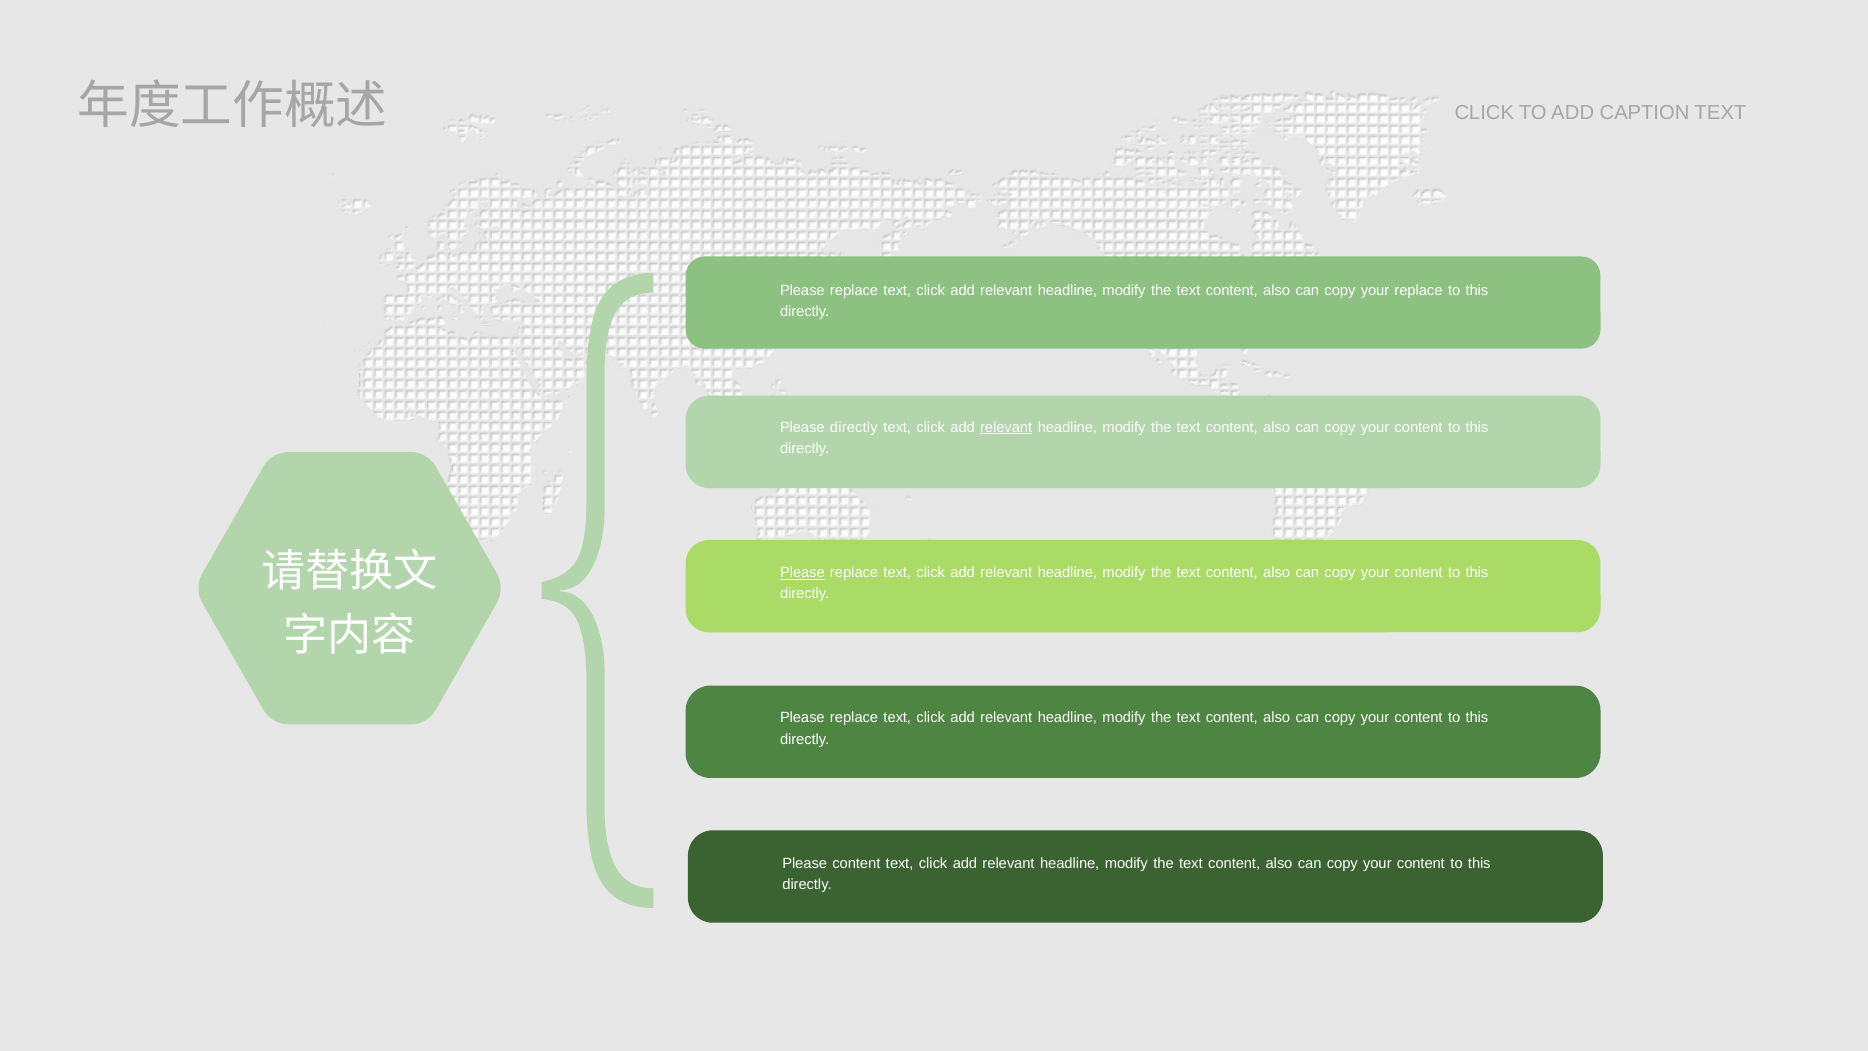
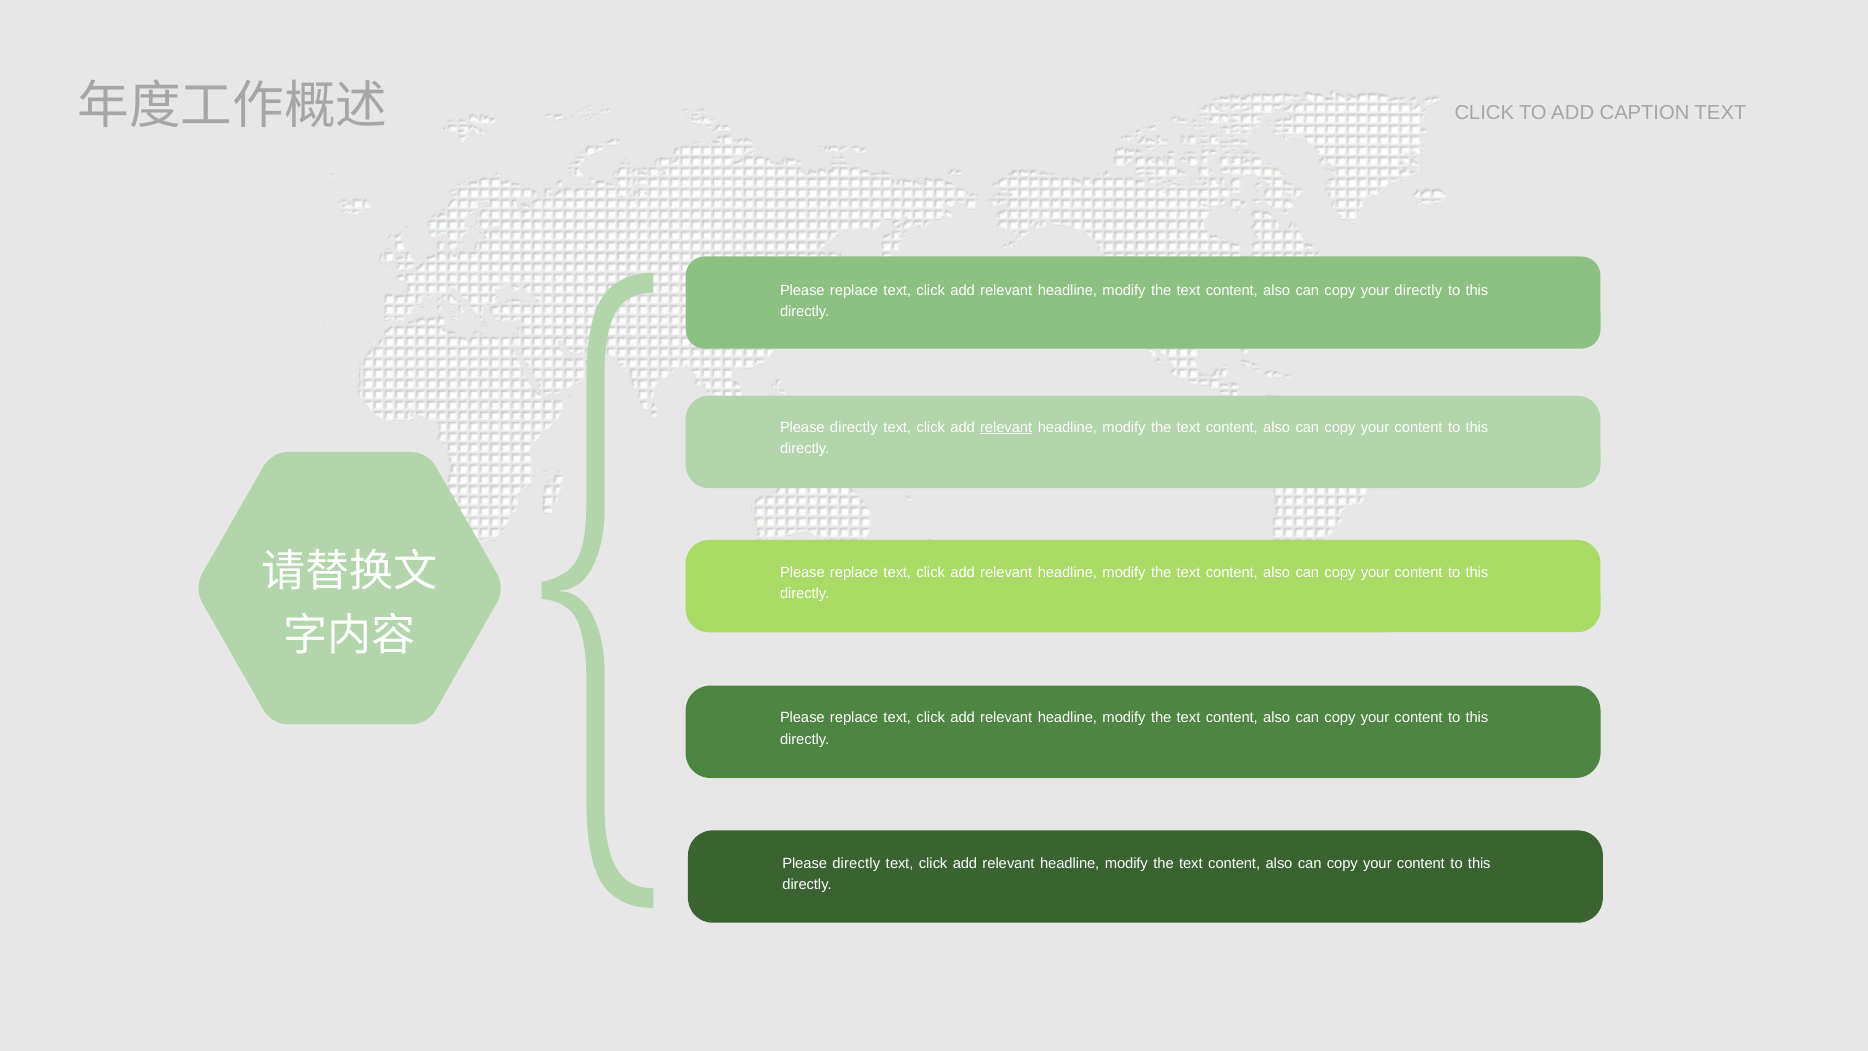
your replace: replace -> directly (1418, 290)
Please underline: present -> none (802, 573)
content: content -> directly (856, 863)
